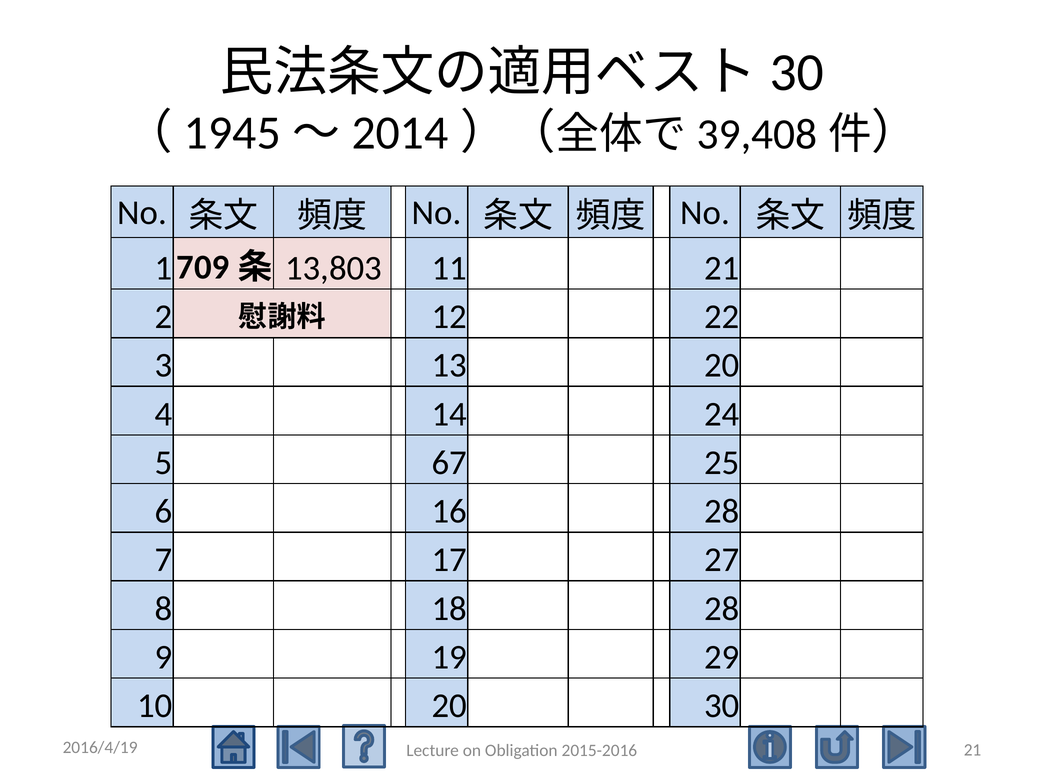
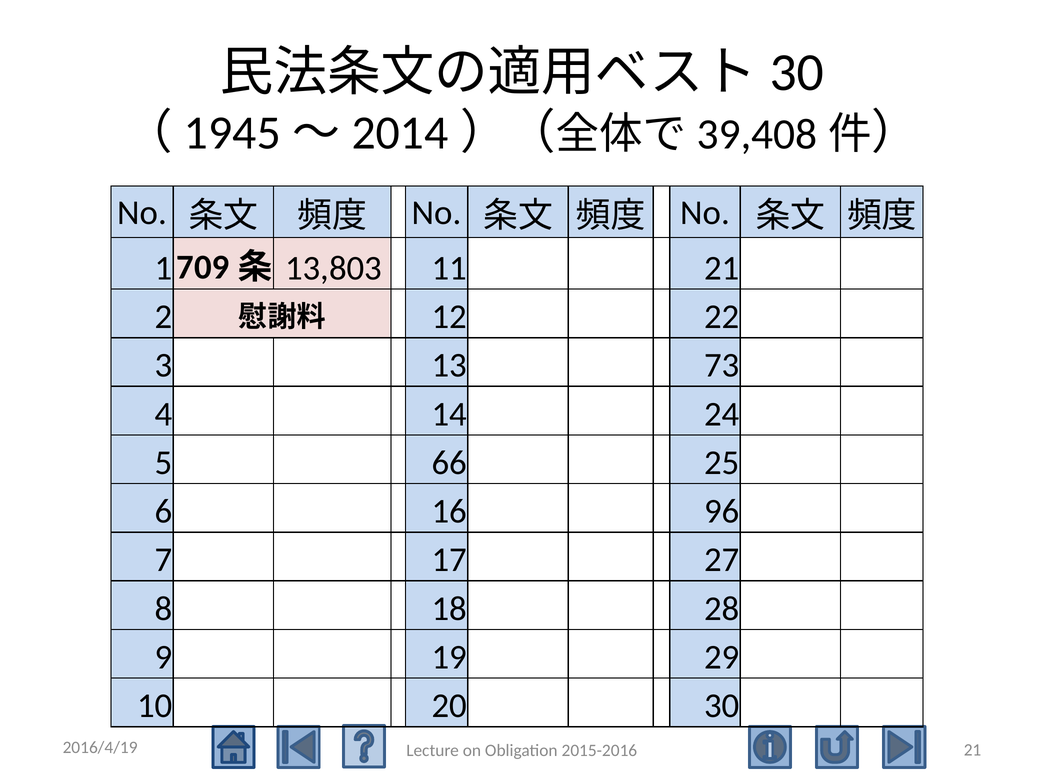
13 20: 20 -> 73 (722, 365)
67: 67 -> 66 (449, 463)
16 28: 28 -> 96 (722, 511)
